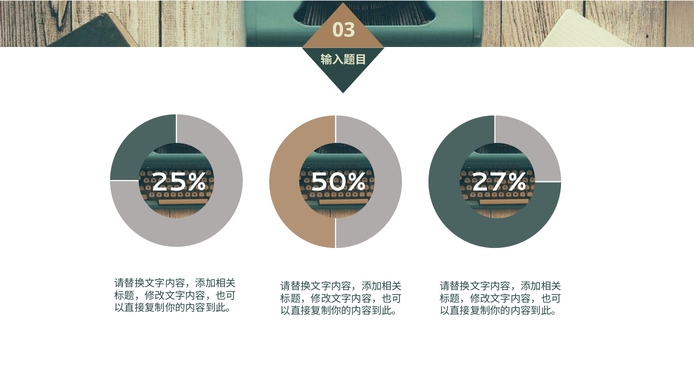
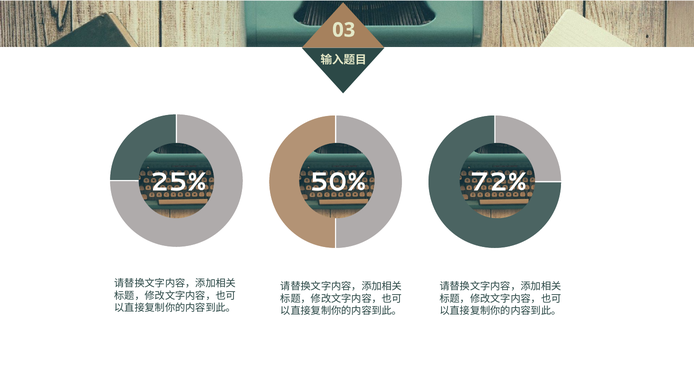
27%: 27% -> 72% (498, 182)
